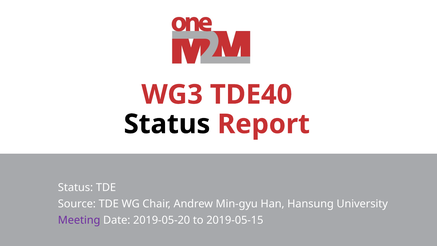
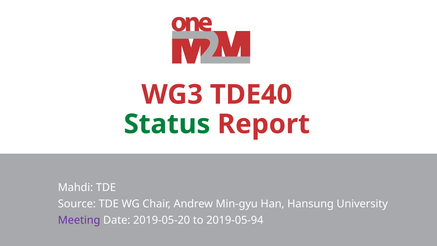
Status colour: black -> green (167, 124)
Status: Status -> Mahdi (76, 187)
2019-05-15: 2019-05-15 -> 2019-05-94 (235, 220)
